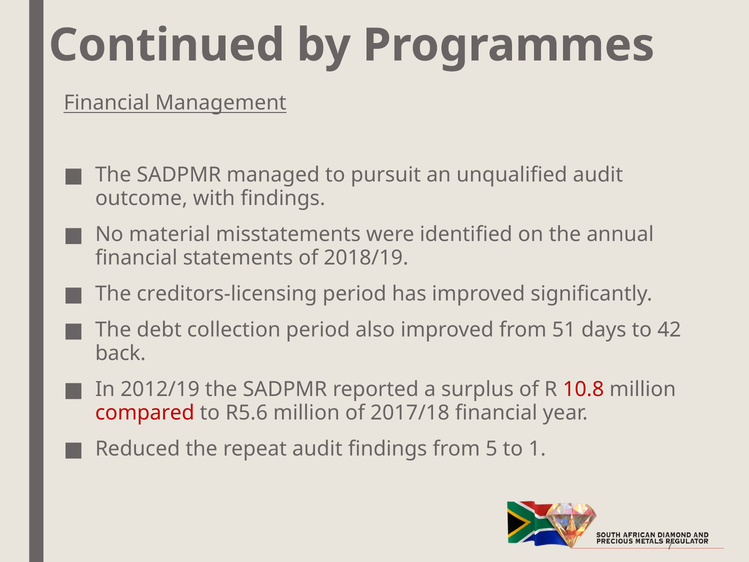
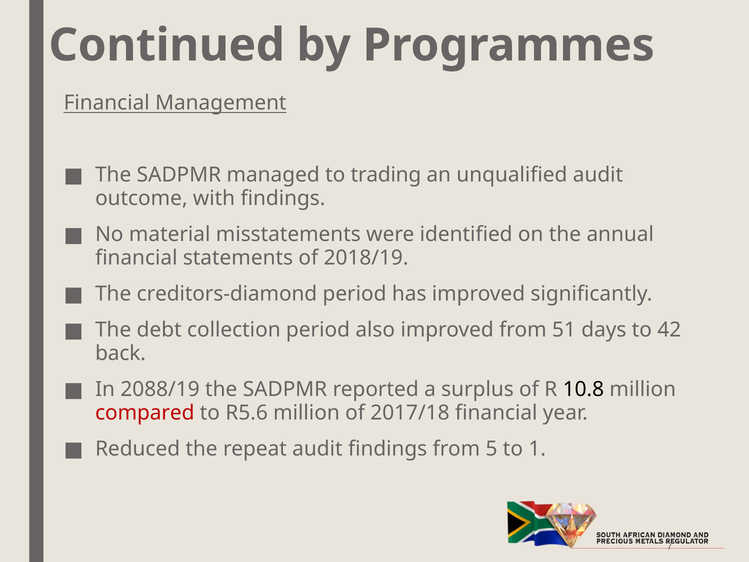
pursuit: pursuit -> trading (386, 175)
creditors-licensing: creditors-licensing -> creditors-diamond (227, 294)
2012/19: 2012/19 -> 2088/19 (160, 389)
10.8 colour: red -> black (583, 389)
